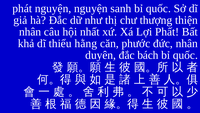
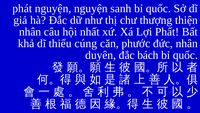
hằng: hằng -> cúng (86, 43)
